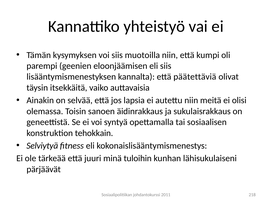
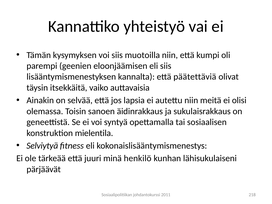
tehokkain: tehokkain -> mielentila (94, 133)
tuloihin: tuloihin -> henkilö (138, 158)
